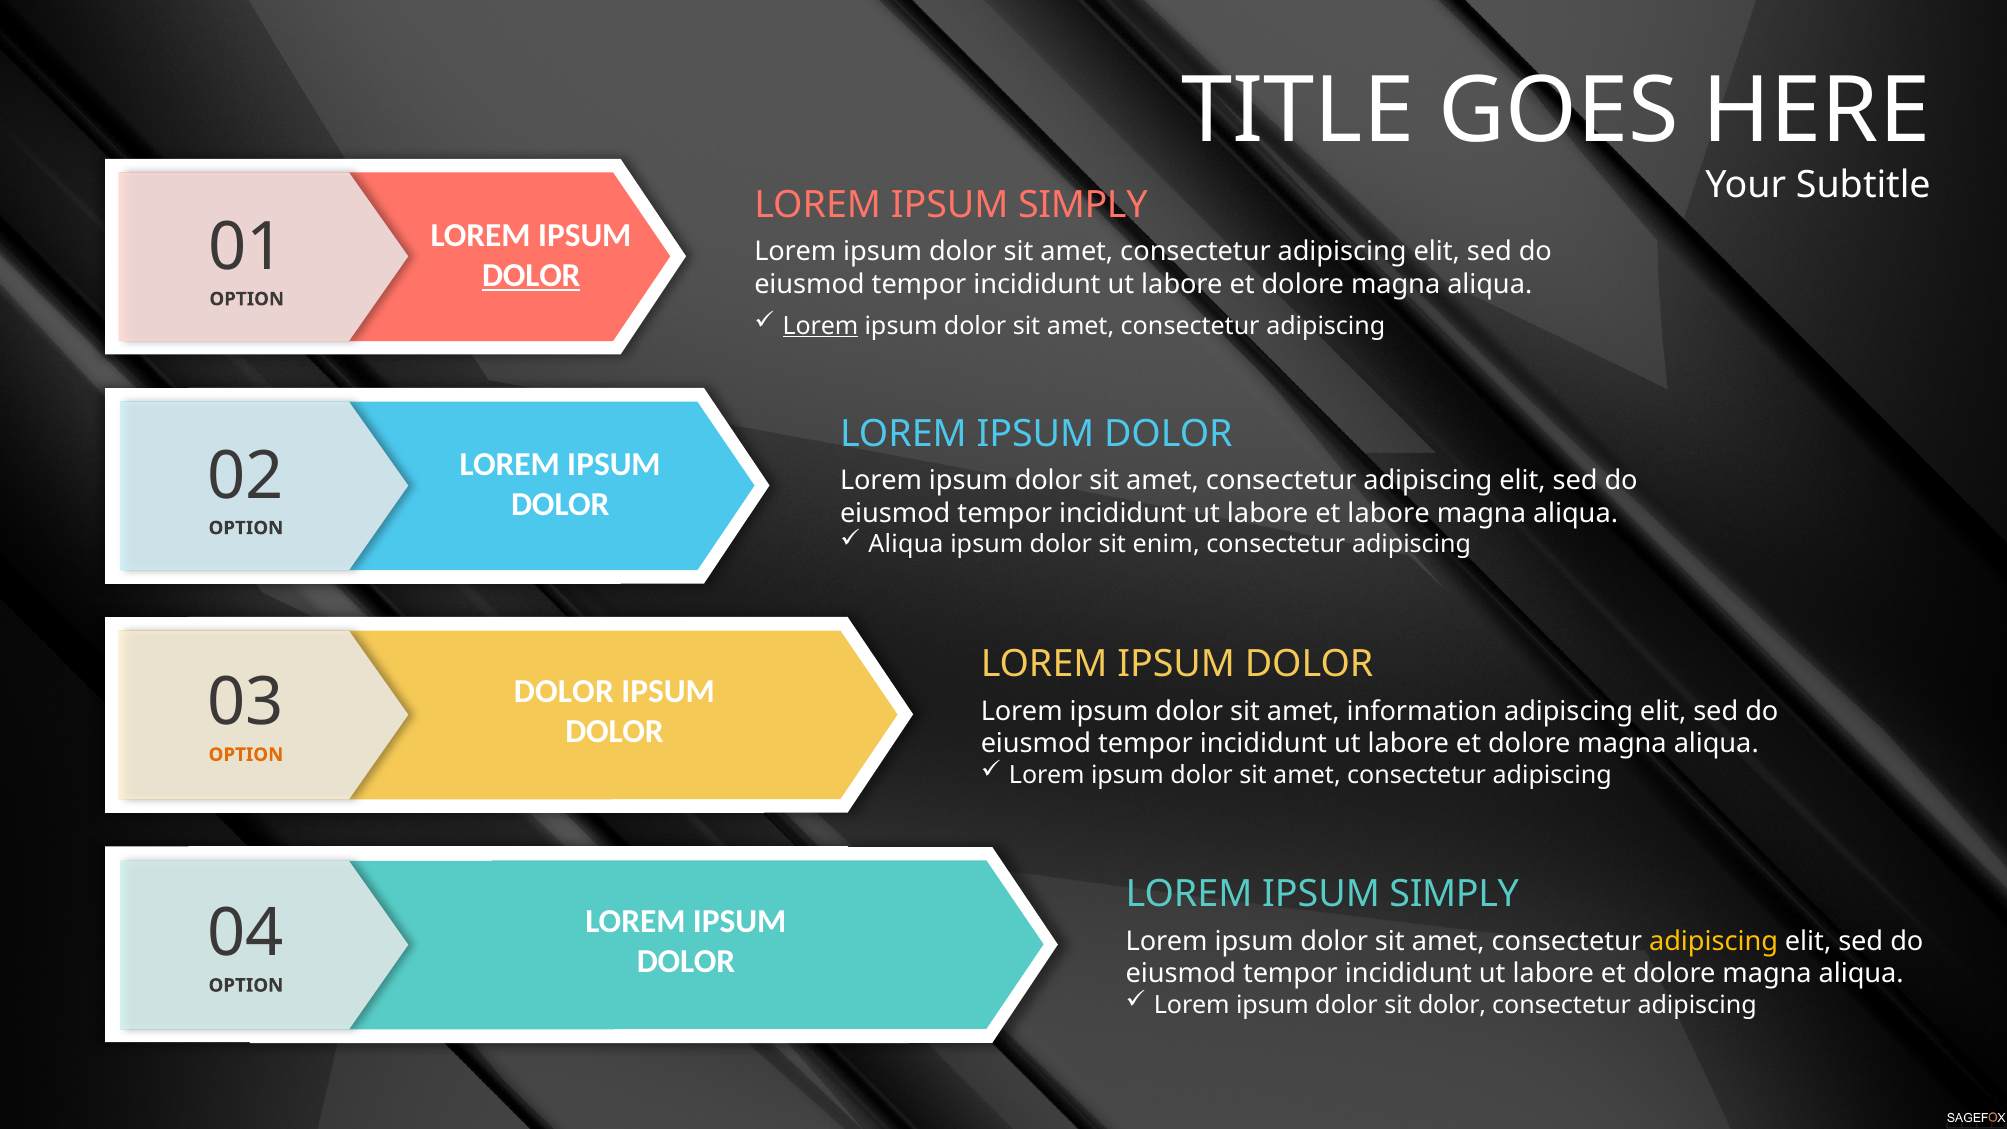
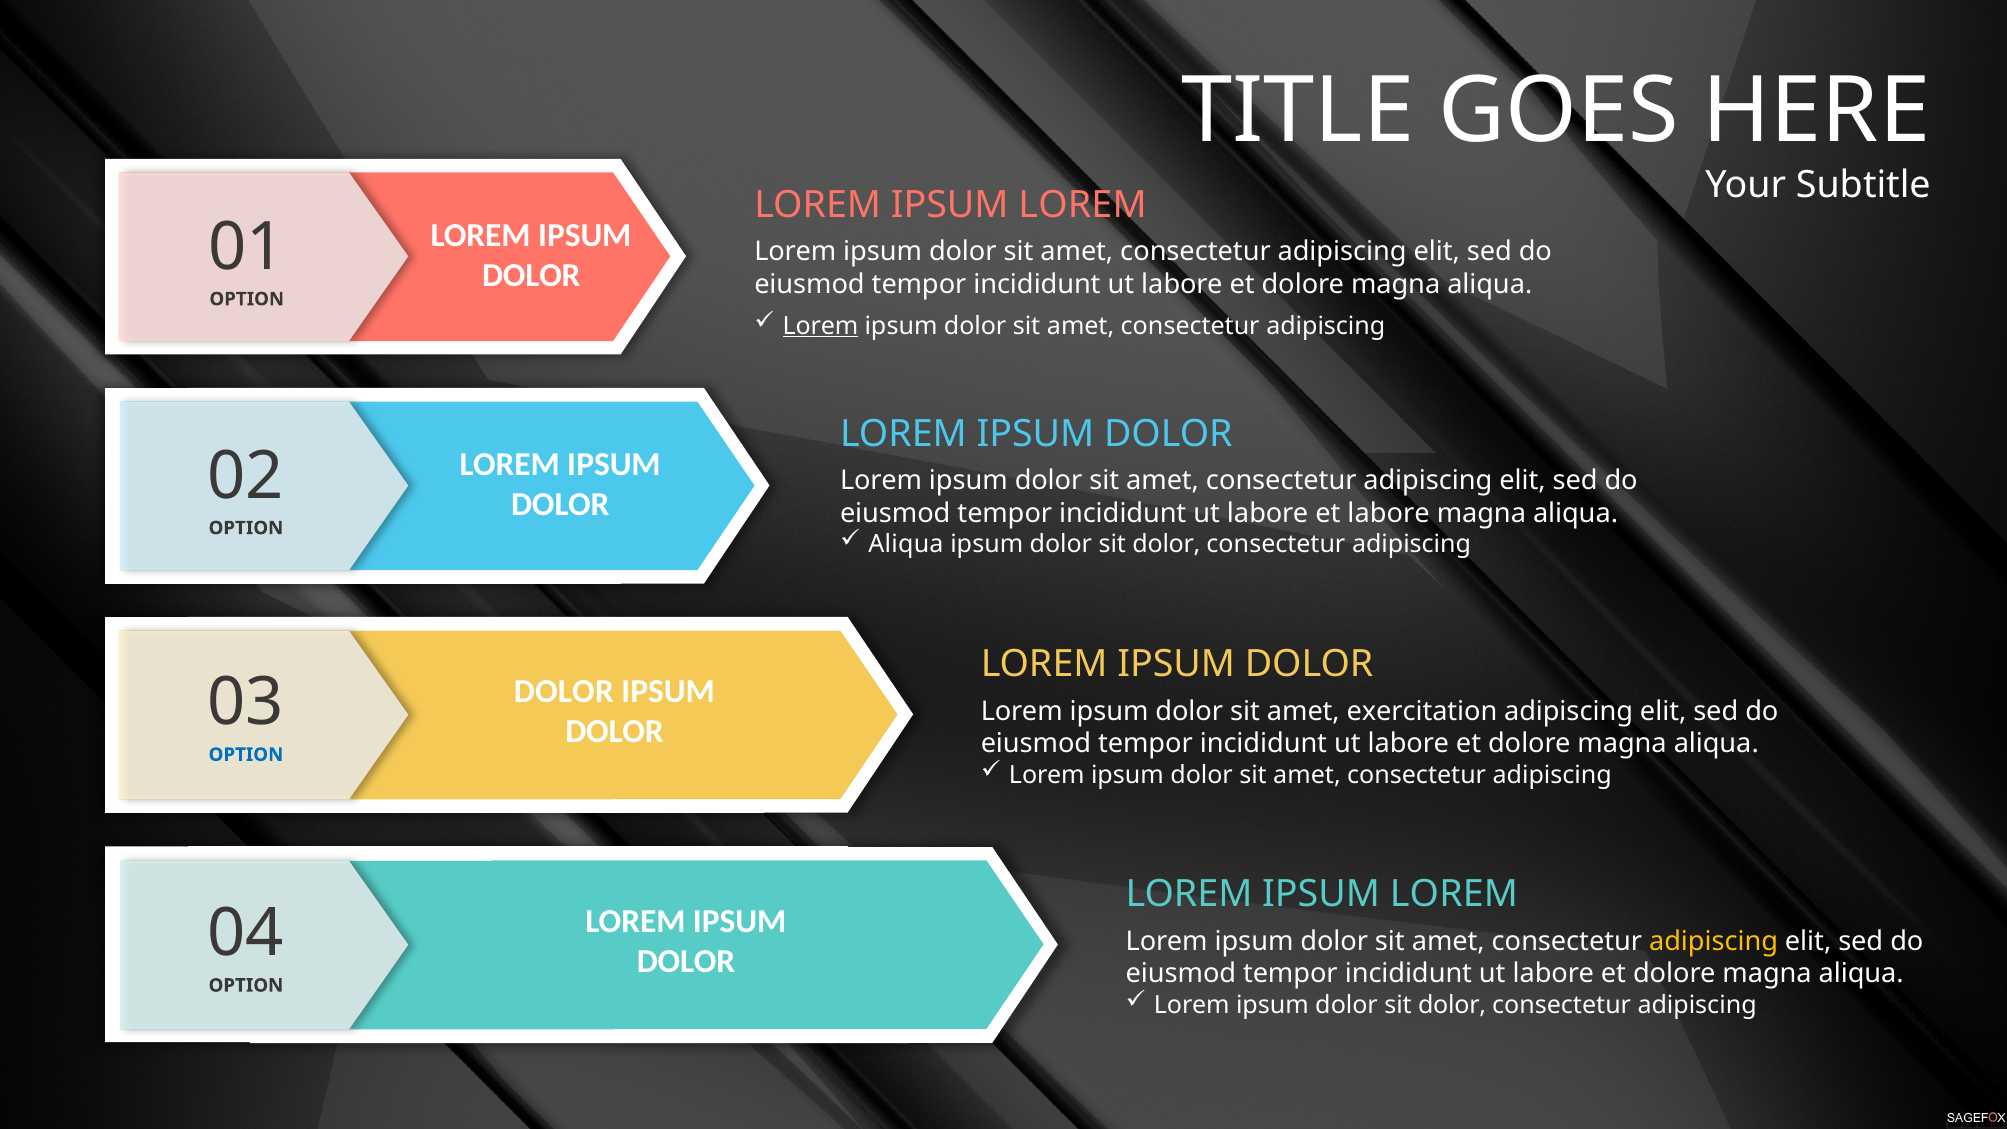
SIMPLY: SIMPLY -> LOREM (1083, 205)
DOLOR underline: present -> none (531, 275)
enim: enim -> dolor (1166, 545)
information: information -> exercitation (1422, 711)
OPTION colour: orange -> blue (246, 755)
SIMPLY: SIMPLY -> LOREM (1454, 894)
